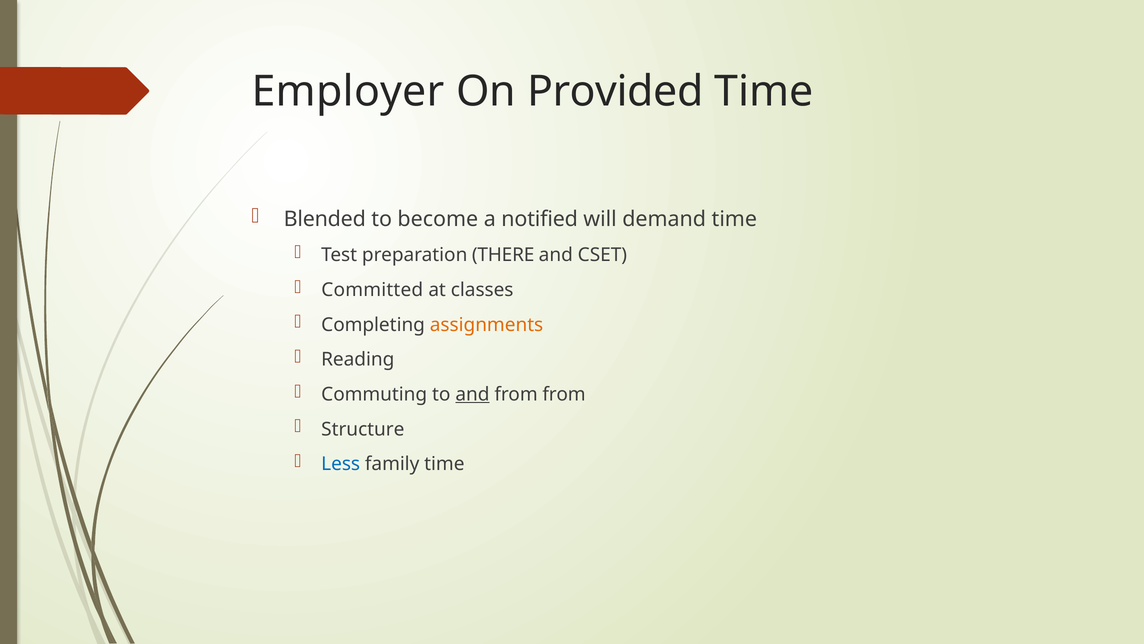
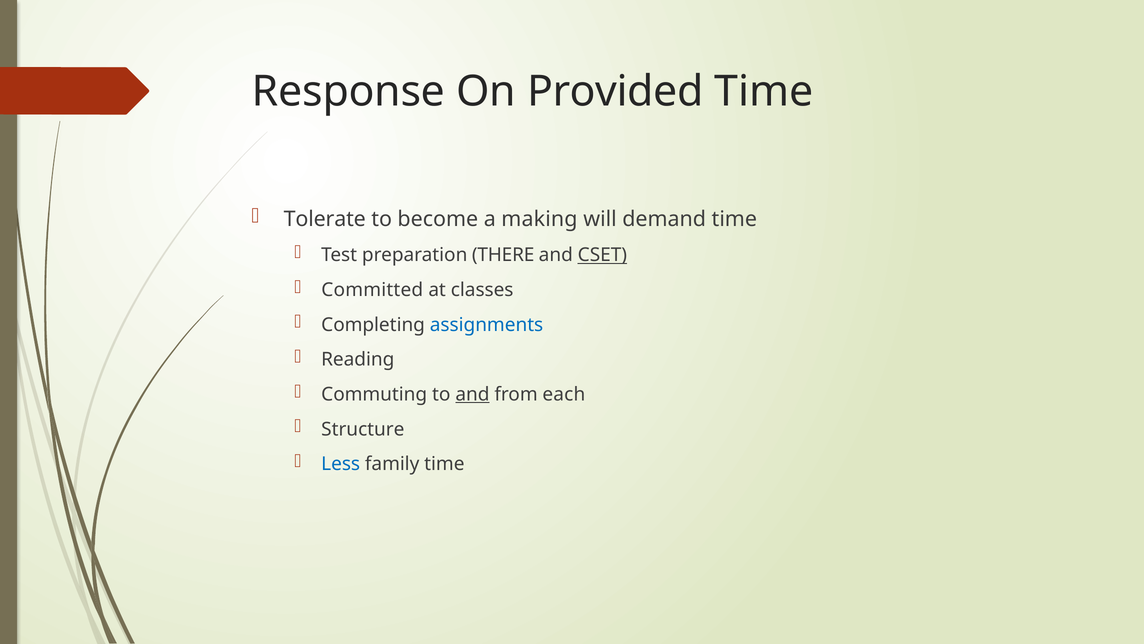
Employer: Employer -> Response (349, 92)
Blended: Blended -> Tolerate (325, 219)
notified: notified -> making (539, 219)
CSET underline: none -> present (602, 255)
assignments colour: orange -> blue (487, 325)
from from: from -> each (564, 394)
